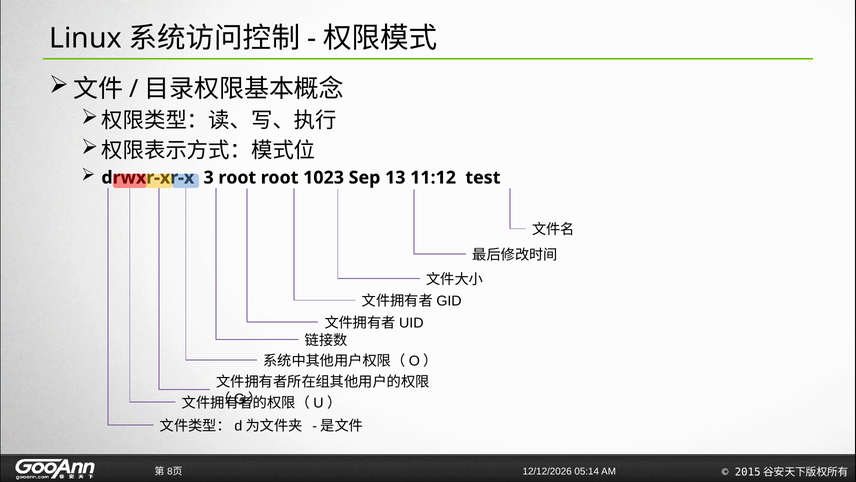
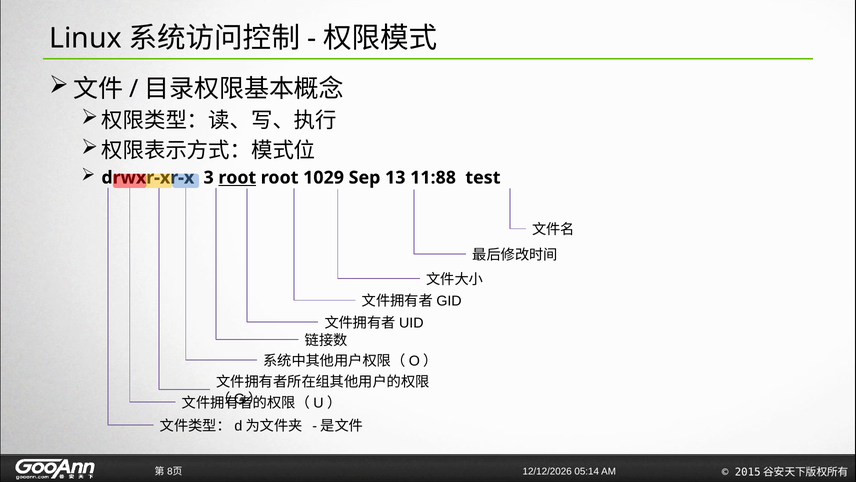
root underline: none -> present (237, 177)
1023: 1023 -> 1029 (324, 177)
11:12: 11:12 -> 11:88 (433, 177)
